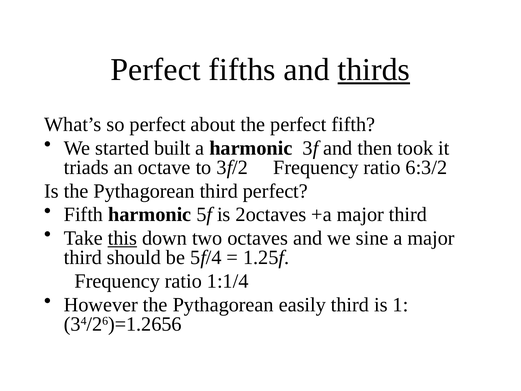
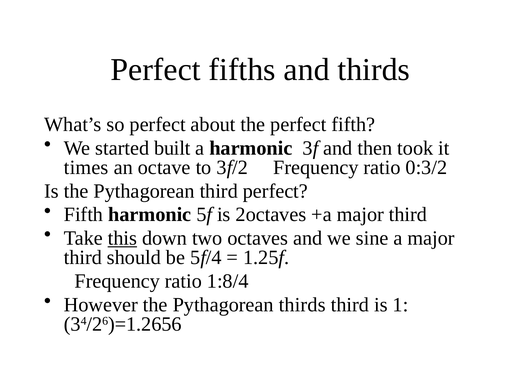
thirds underline: present -> none (374, 70)
triads: triads -> times (86, 167)
6:3/2: 6:3/2 -> 0:3/2 (426, 167)
1:1/4: 1:1/4 -> 1:8/4 (228, 281)
Pythagorean easily: easily -> thirds (302, 304)
